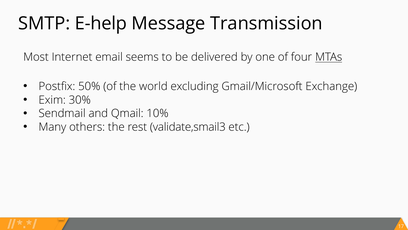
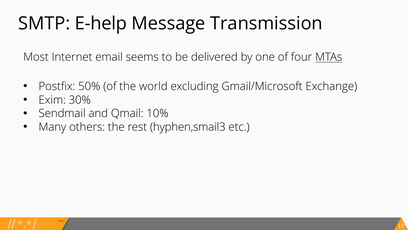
validate,smail3: validate,smail3 -> hyphen,smail3 (188, 127)
